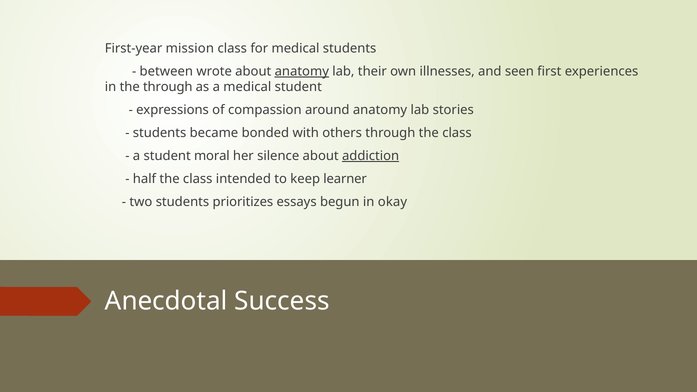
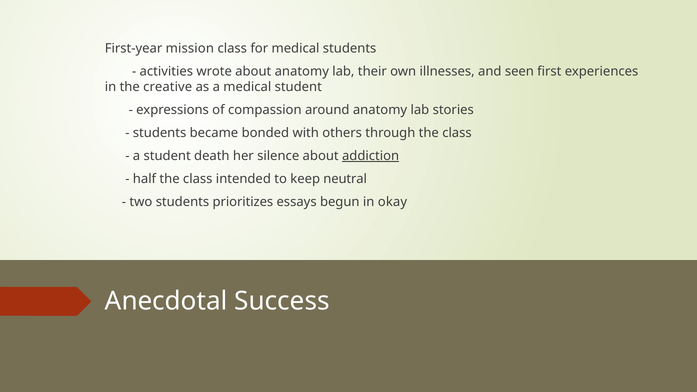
between: between -> activities (166, 71)
anatomy underline: present -> none (302, 71)
the through: through -> creative (168, 87)
moral: moral -> death (212, 156)
learner: learner -> neutral (345, 179)
